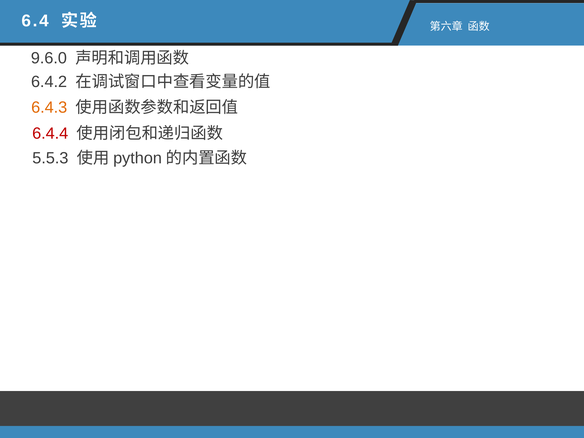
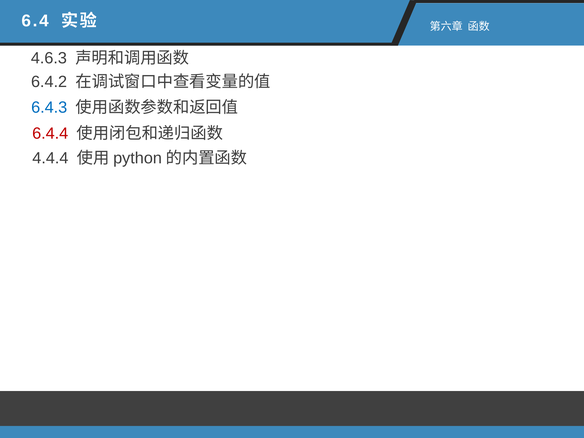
9.6.0: 9.6.0 -> 4.6.3 (49, 58)
6.4.3 colour: orange -> blue (49, 107)
5.5.3: 5.5.3 -> 4.4.4 (50, 158)
